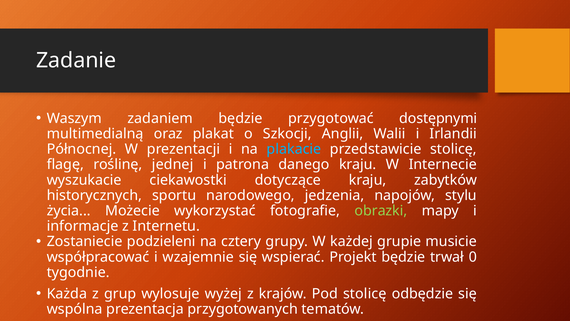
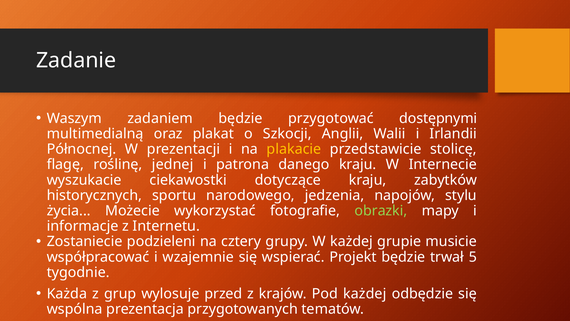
plakacie colour: light blue -> yellow (294, 149)
0: 0 -> 5 (473, 257)
wyżej: wyżej -> przed (223, 293)
Pod stolicę: stolicę -> każdej (365, 293)
